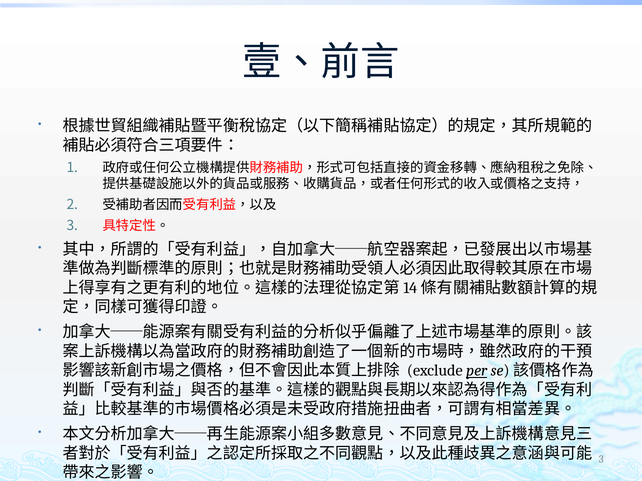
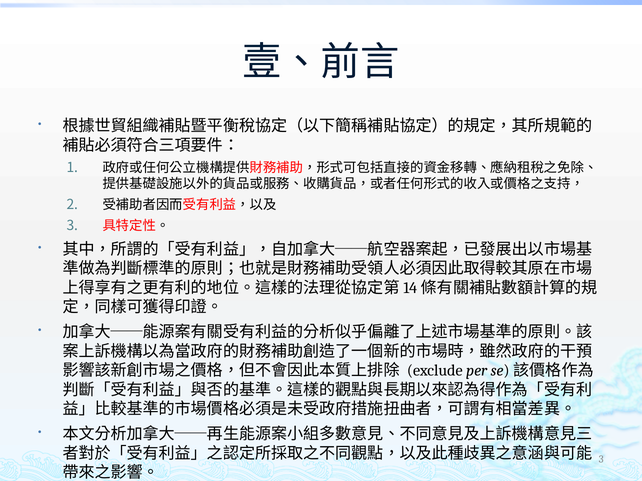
per underline: present -> none (477, 371)
